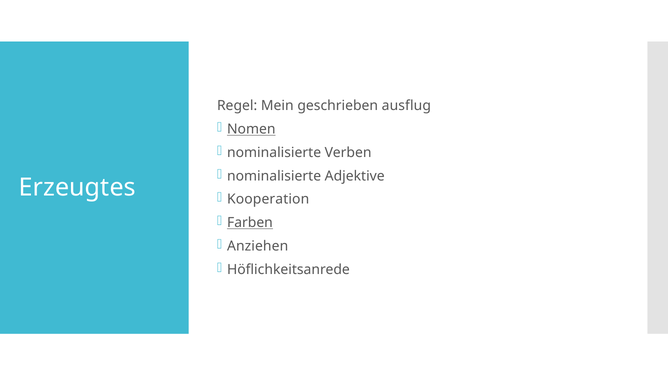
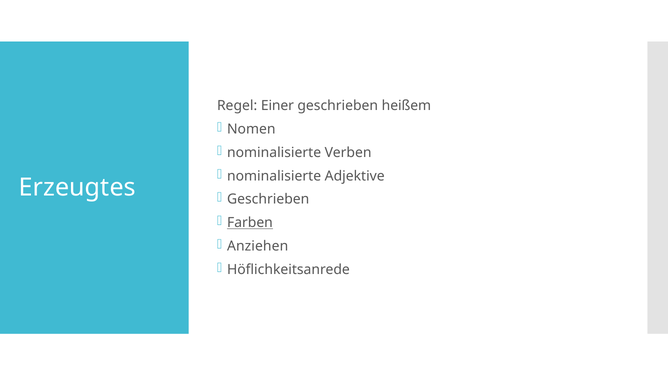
Mein: Mein -> Einer (277, 106)
ausflug: ausflug -> heißem (406, 106)
Nomen underline: present -> none (251, 129)
Kooperation: Kooperation -> Geschrieben (268, 199)
